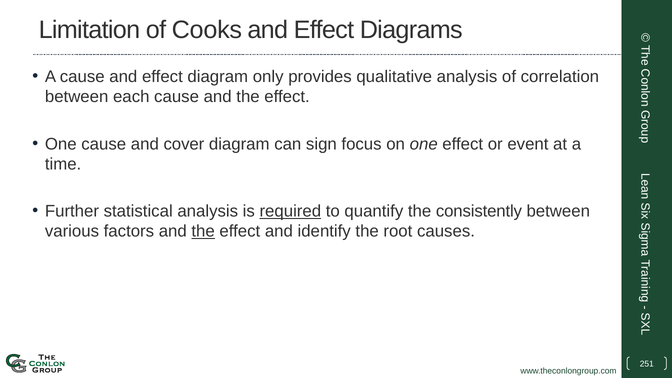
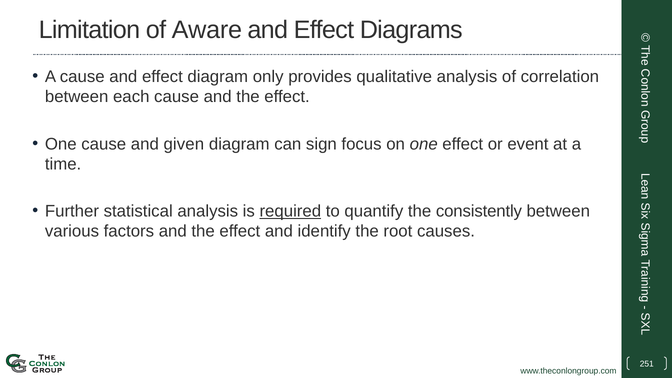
Cooks: Cooks -> Aware (207, 30)
cover: cover -> given (184, 144)
the underline: present -> none (203, 231)
